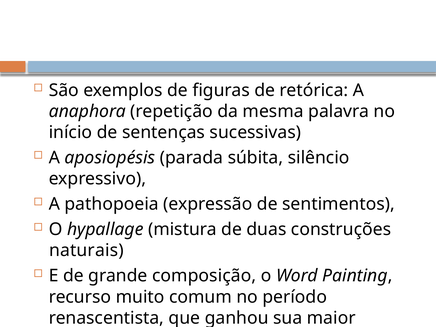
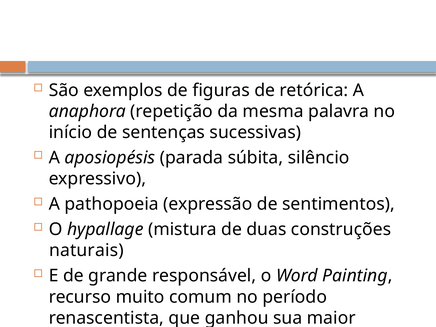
composição: composição -> responsável (204, 276)
